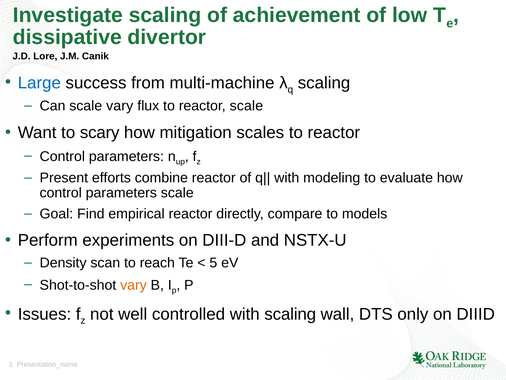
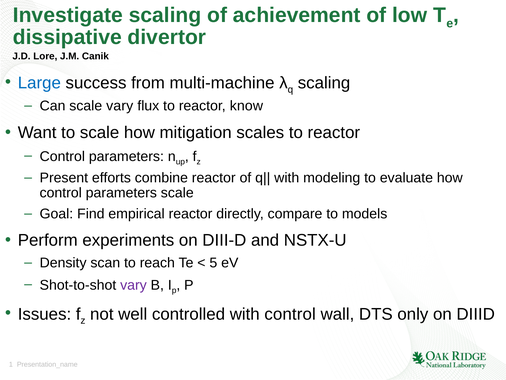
reactor scale: scale -> know (246, 106)
to scary: scary -> scale (100, 132)
vary colour: orange -> purple (133, 285)
with scaling: scaling -> control (290, 314)
